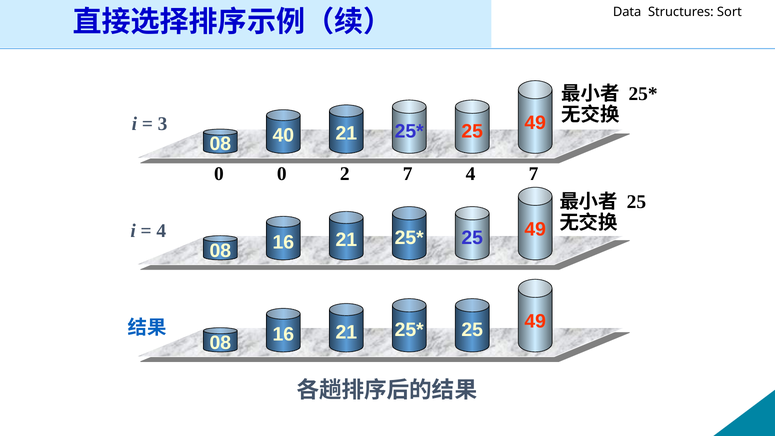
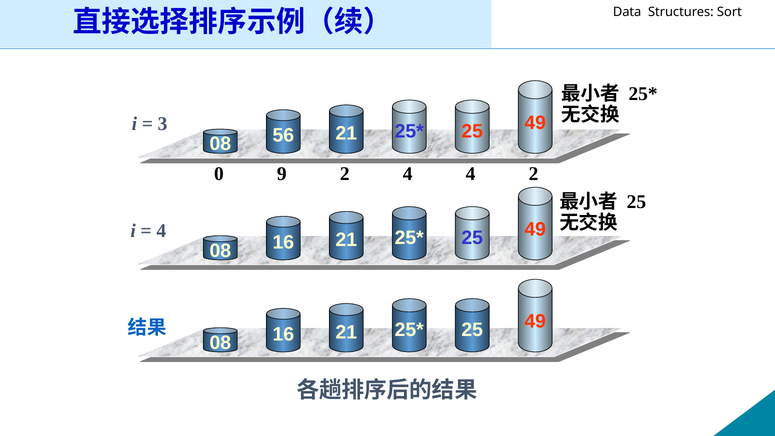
40: 40 -> 56 (283, 136)
0 0: 0 -> 9 (282, 174)
2 7: 7 -> 4 (408, 174)
4 7: 7 -> 2 (534, 174)
